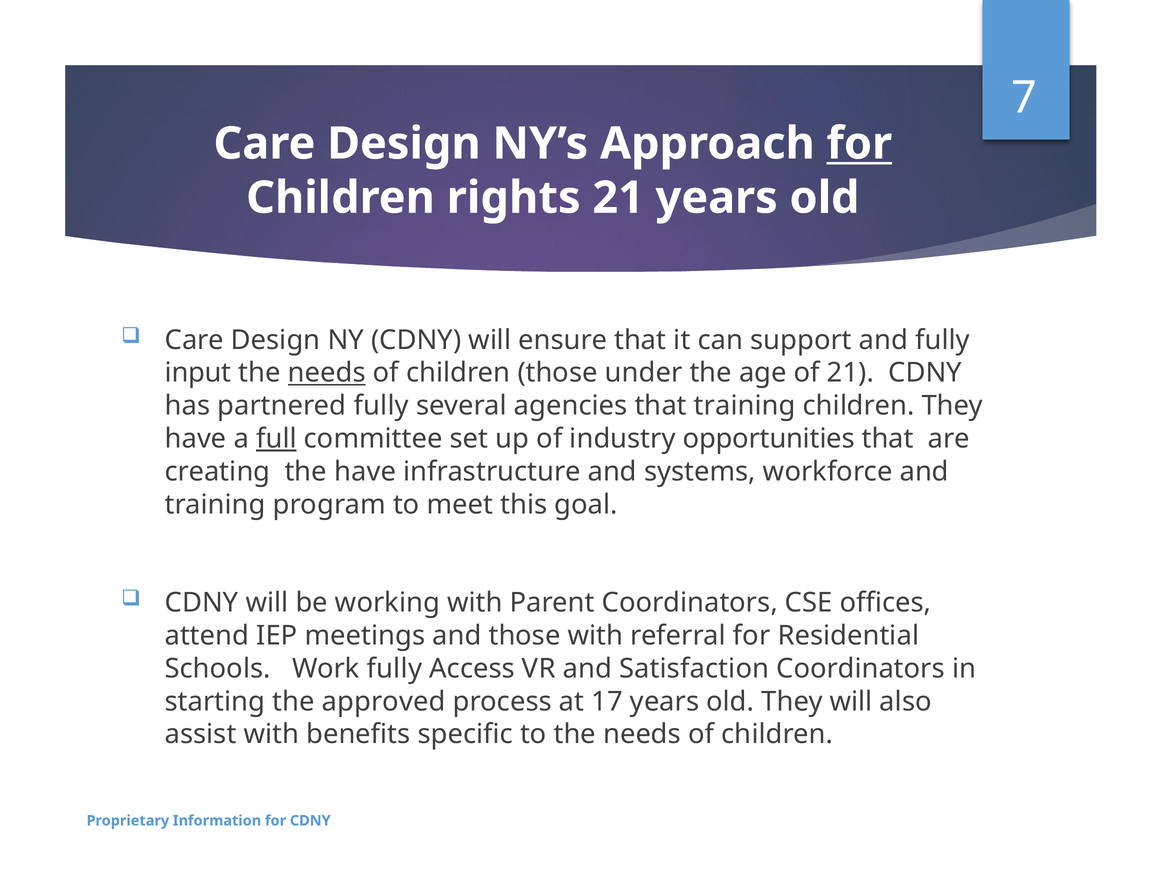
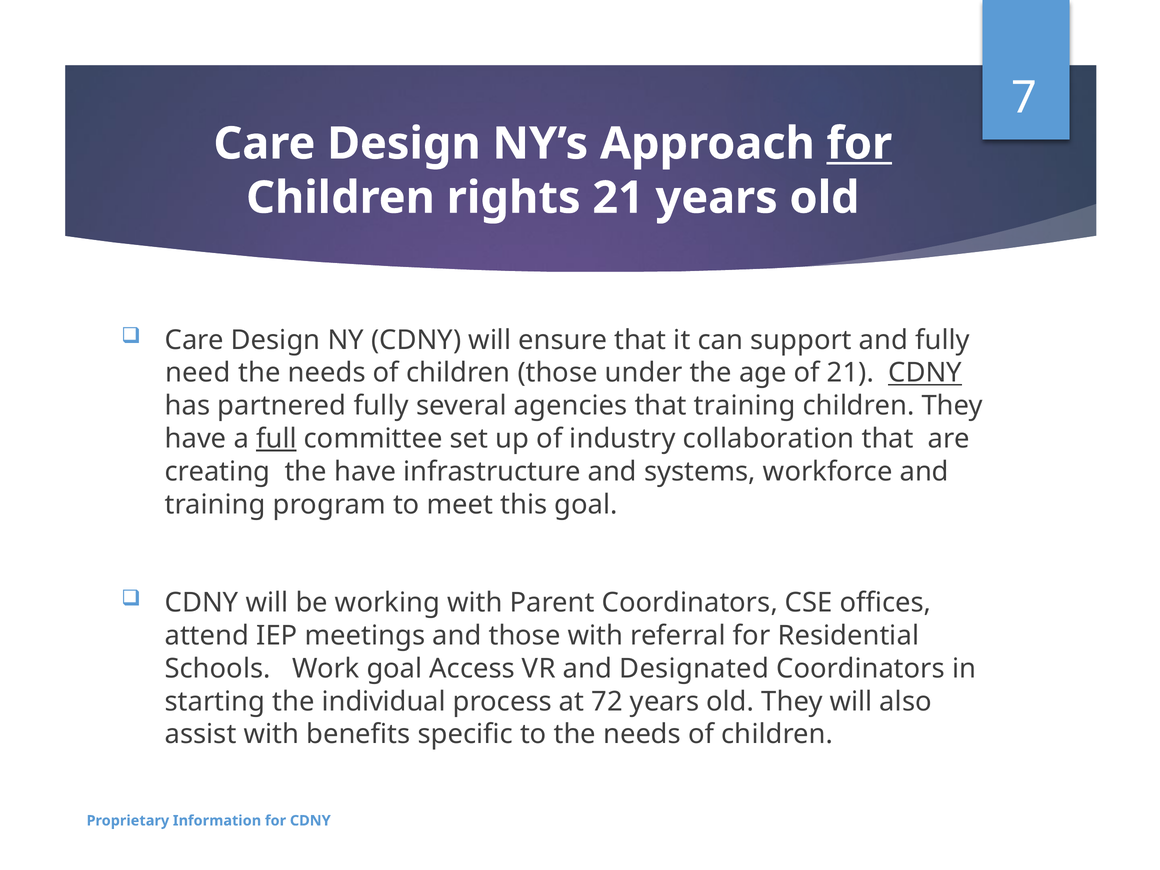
input: input -> need (198, 373)
needs underline: present -> none (327, 373)
CDNY underline: none -> present (925, 373)
opportunities: opportunities -> collaboration (769, 439)
Work fully: fully -> goal (394, 669)
Satisfaction: Satisfaction -> Designated (694, 669)
approved: approved -> individual (384, 701)
17: 17 -> 72 (607, 701)
